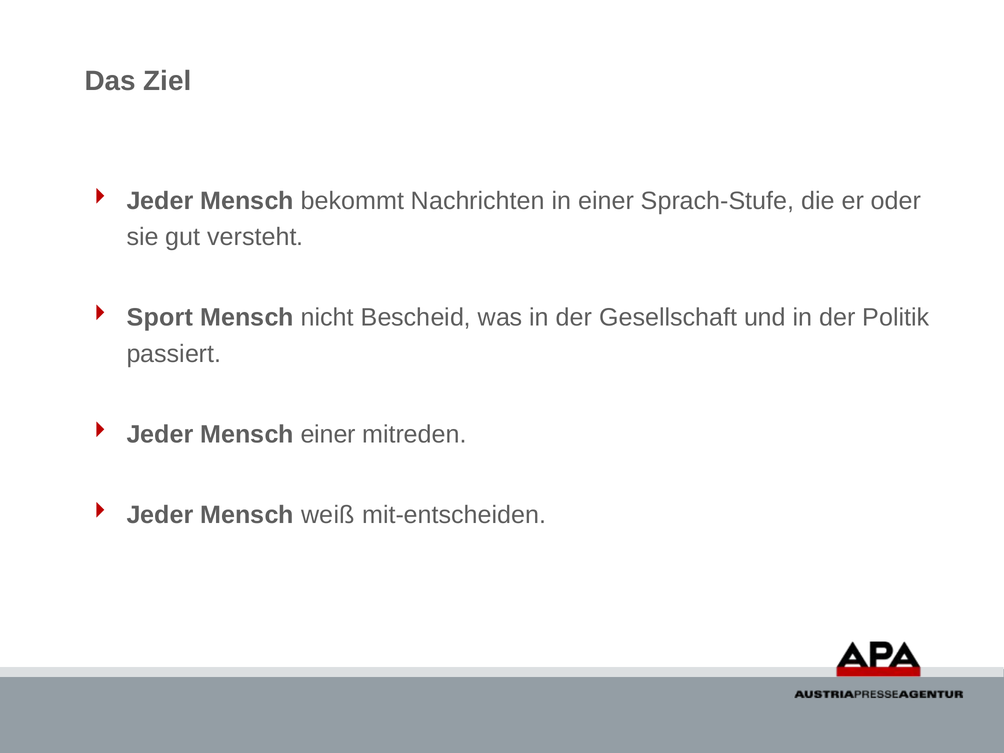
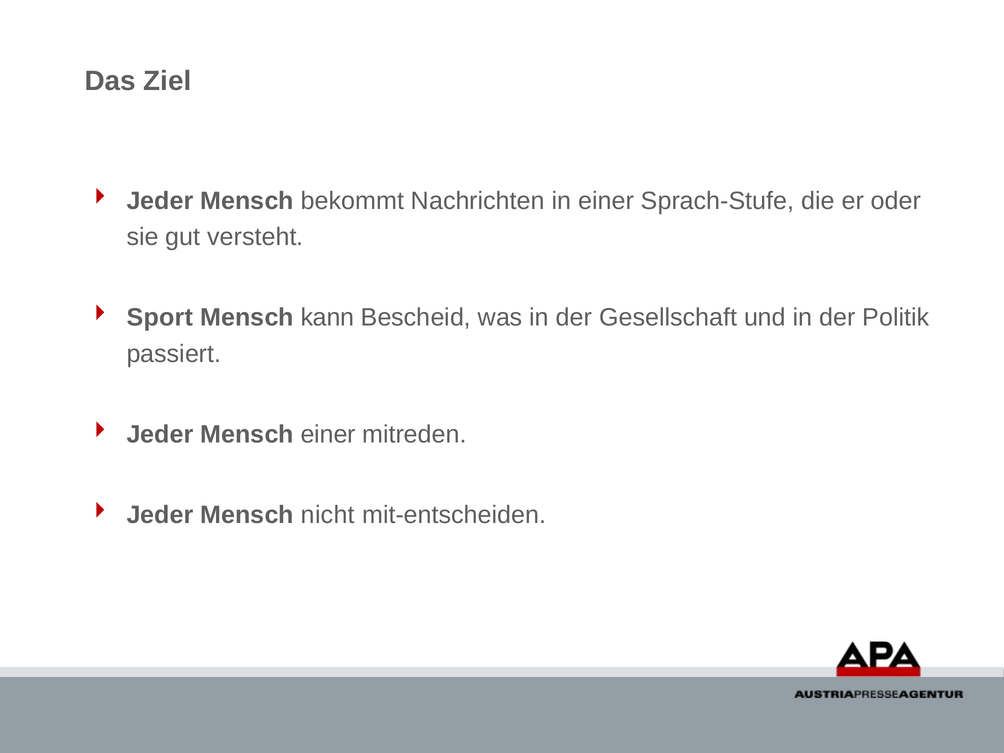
nicht: nicht -> kann (328, 318)
weiß: weiß -> nicht (328, 515)
